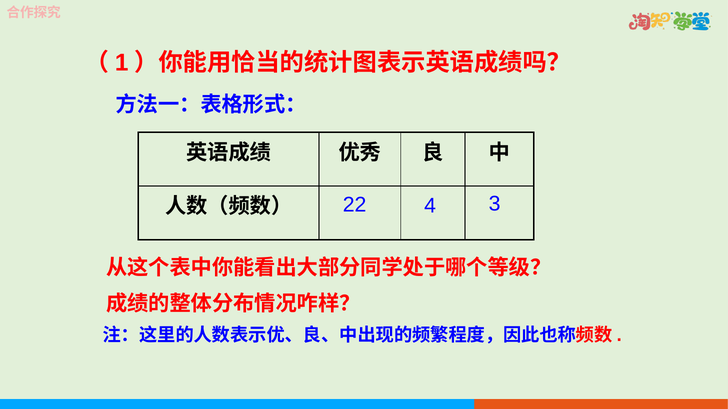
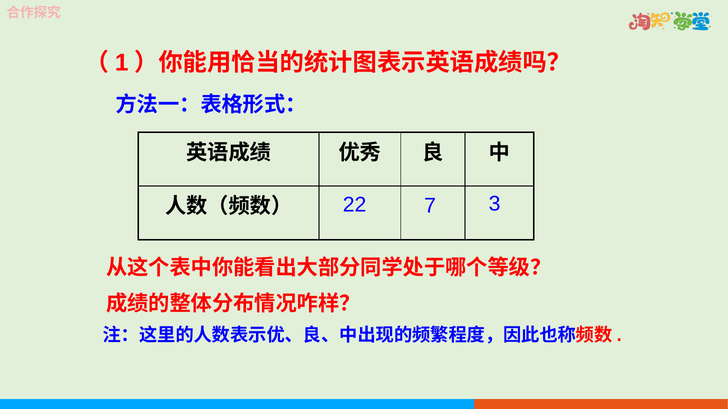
4: 4 -> 7 (430, 206)
